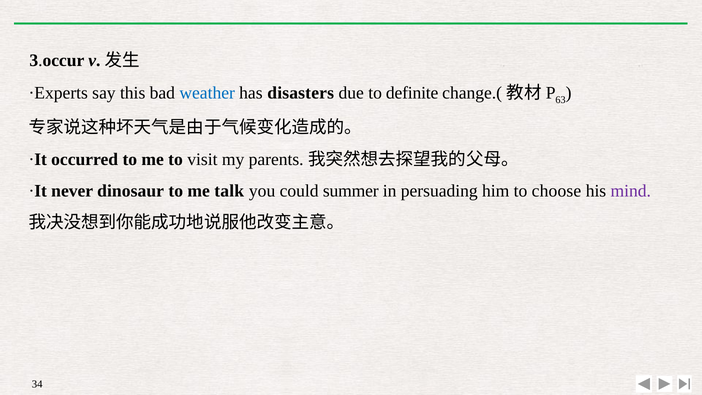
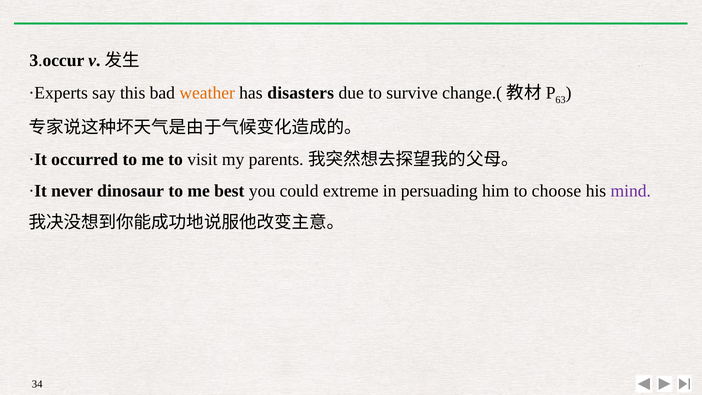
weather colour: blue -> orange (207, 93)
definite: definite -> survive (412, 93)
talk: talk -> best (229, 191)
summer: summer -> extreme (351, 191)
